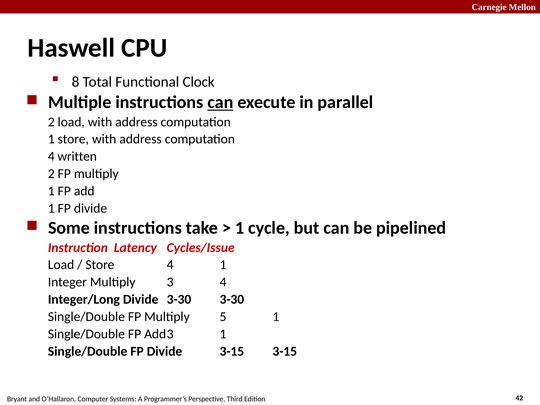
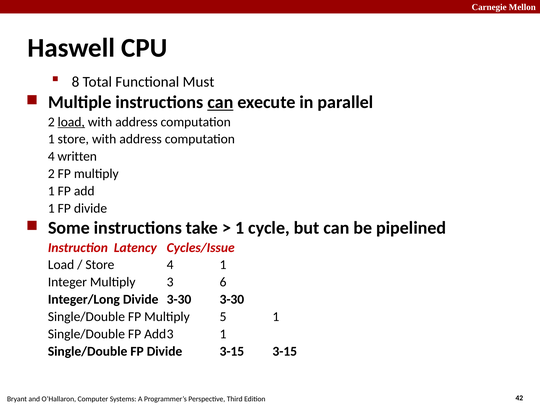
Clock: Clock -> Must (199, 82)
load underline: none -> present (71, 122)
3 4: 4 -> 6 (223, 282)
